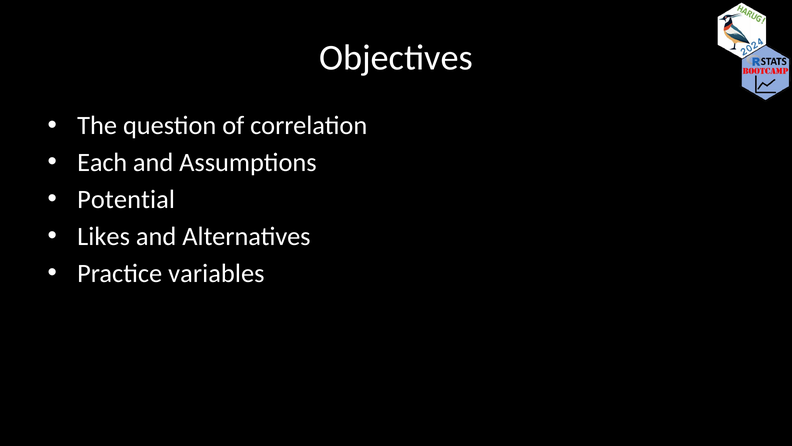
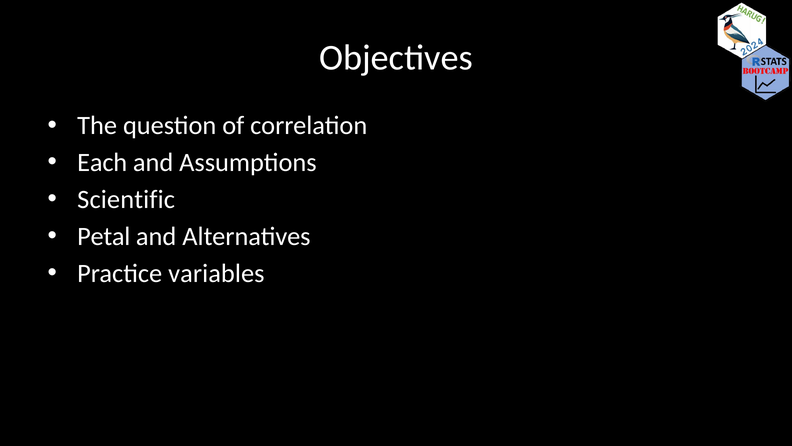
Potential: Potential -> Scientific (126, 200)
Likes: Likes -> Petal (104, 236)
